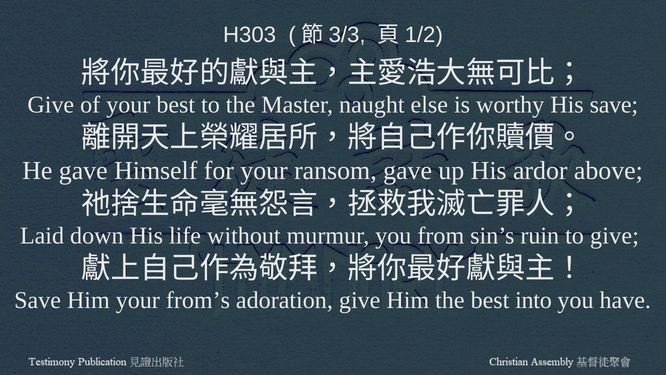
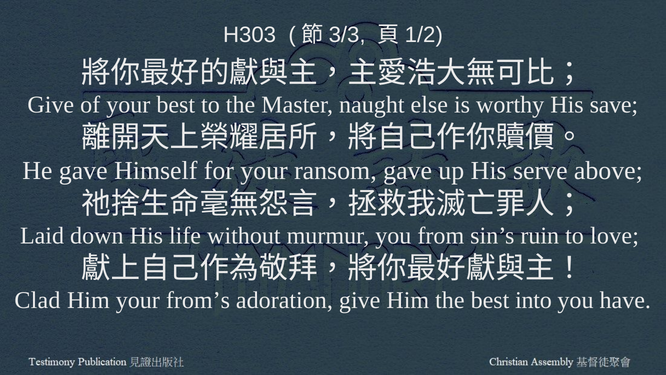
ardor: ardor -> serve (540, 170)
to give: give -> love (615, 236)
Save: Save -> Clad (37, 300)
